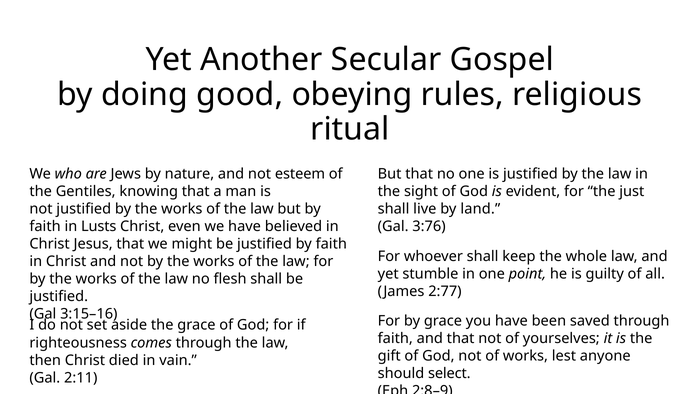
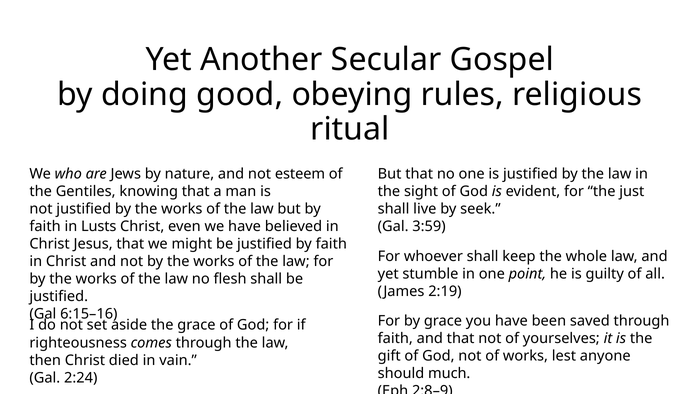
land: land -> seek (480, 209)
3:76: 3:76 -> 3:59 (429, 226)
2:77: 2:77 -> 2:19 (445, 291)
3:15–16: 3:15–16 -> 6:15–16 (89, 314)
select: select -> much (449, 373)
2:11: 2:11 -> 2:24 (81, 377)
